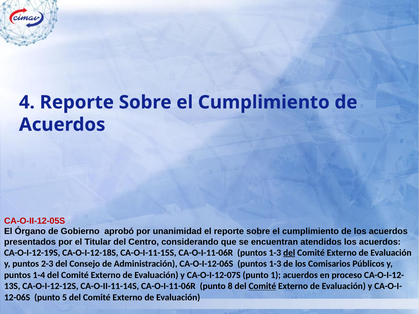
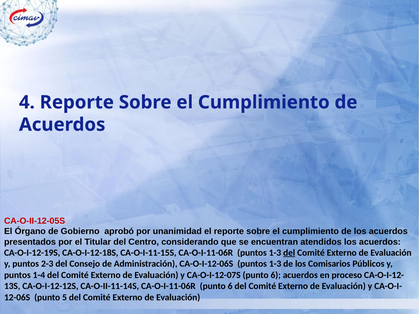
CA-O-I-12-07S punto 1: 1 -> 6 (276, 275)
CA-O-I-11-06R punto 8: 8 -> 6 (230, 286)
Comité underline: present -> none (262, 286)
